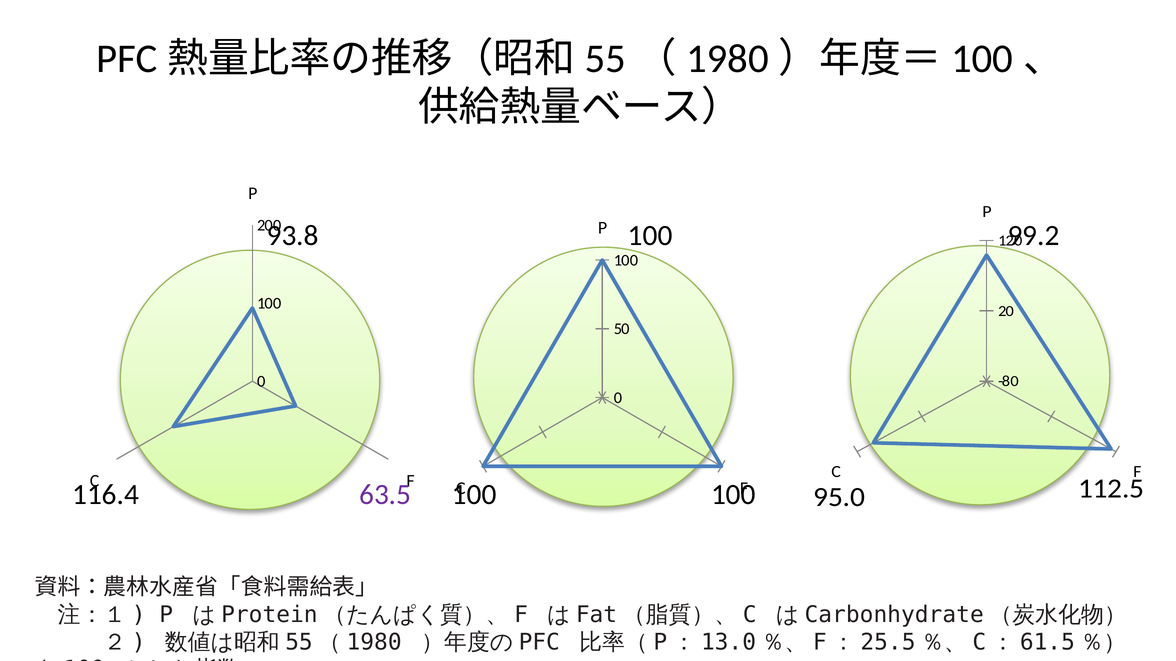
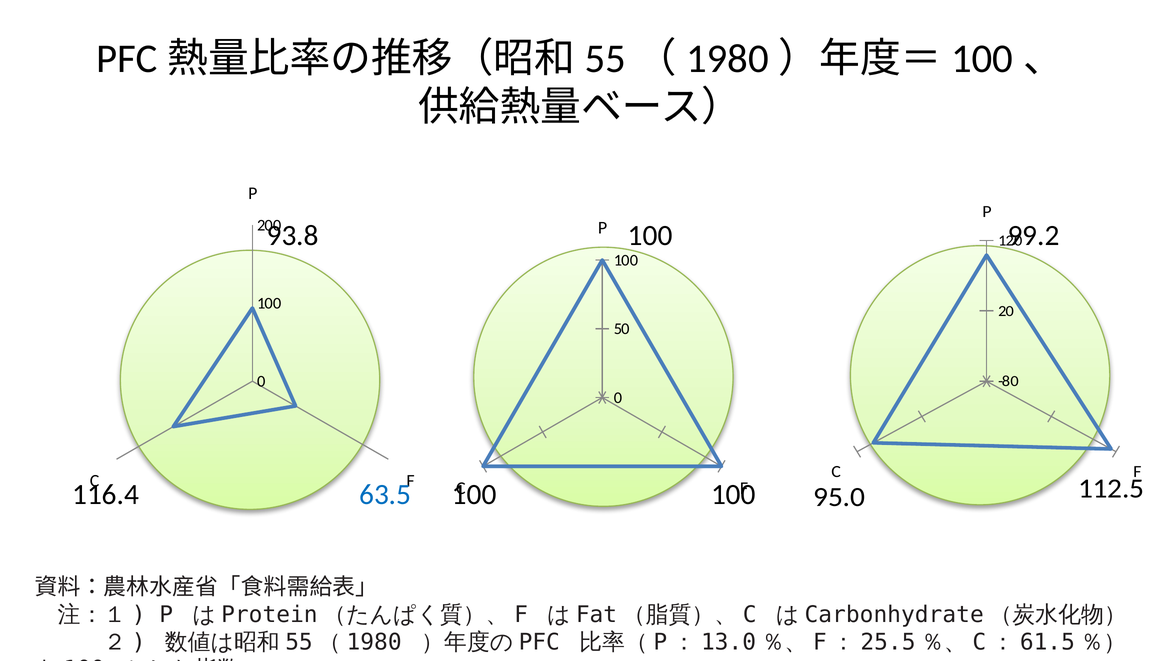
63.5 colour: purple -> blue (385, 495)
